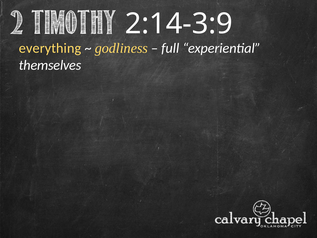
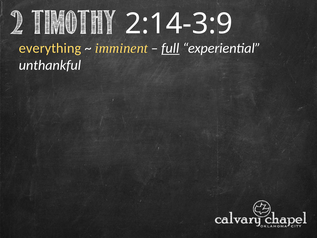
godliness: godliness -> imminent (121, 48)
full underline: none -> present (170, 48)
themselves: themselves -> unthankful (50, 65)
